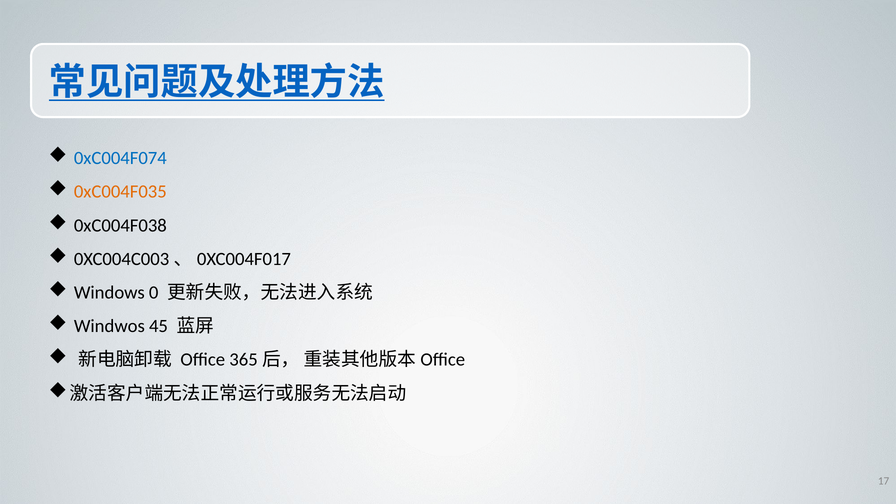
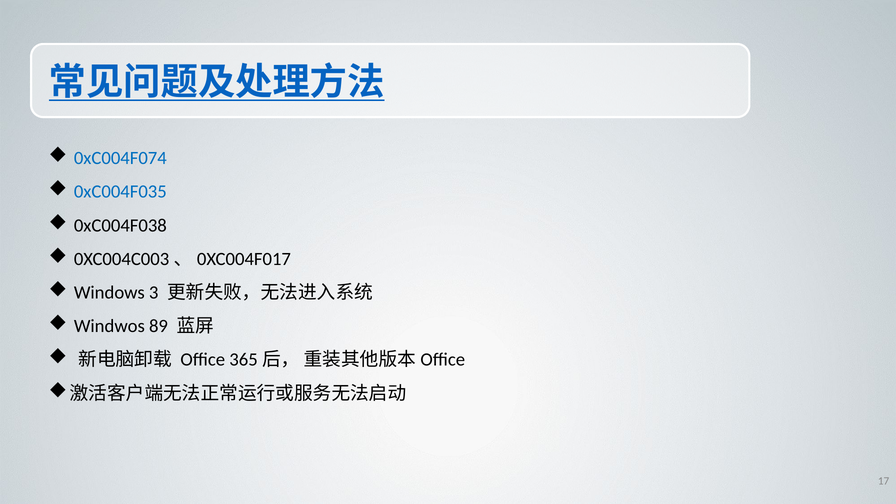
0xC004F035 colour: orange -> blue (120, 192)
0: 0 -> 3 (154, 293)
45: 45 -> 89 (158, 326)
